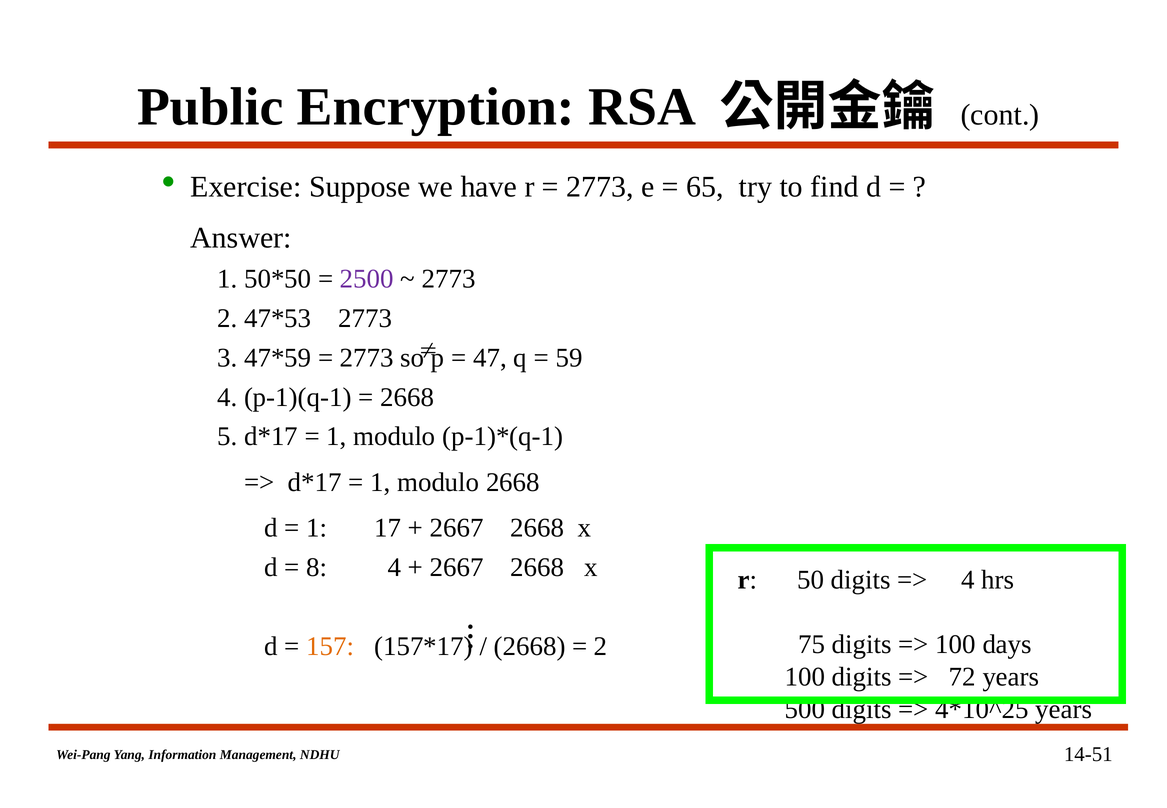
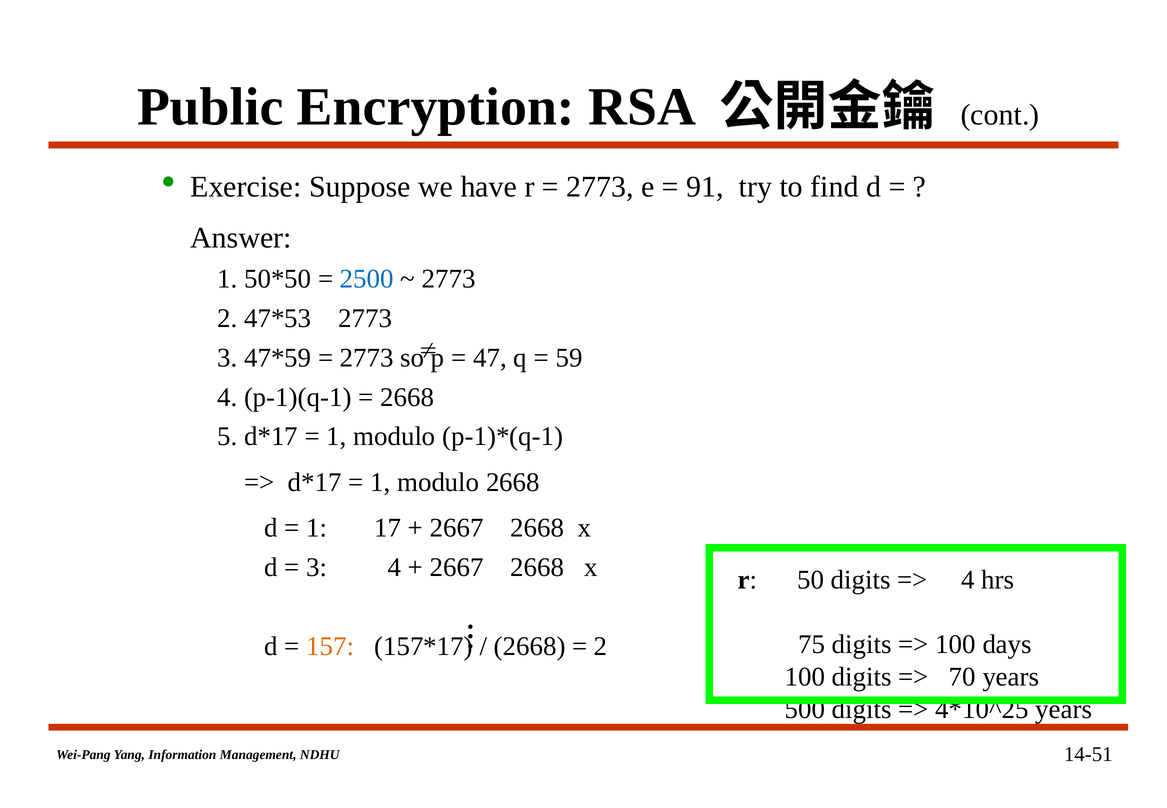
65: 65 -> 91 (705, 187)
2500 colour: purple -> blue (367, 279)
8: 8 -> 3 (317, 567)
72: 72 -> 70 (962, 677)
